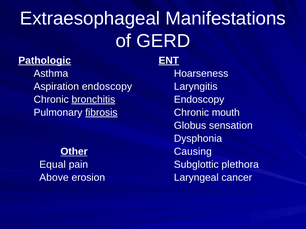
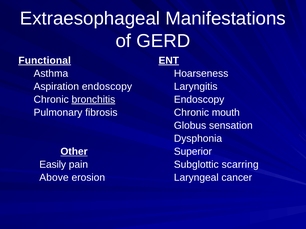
Pathologic: Pathologic -> Functional (45, 61)
fibrosis underline: present -> none (101, 113)
Causing: Causing -> Superior (193, 152)
Equal: Equal -> Easily (53, 165)
plethora: plethora -> scarring (240, 165)
